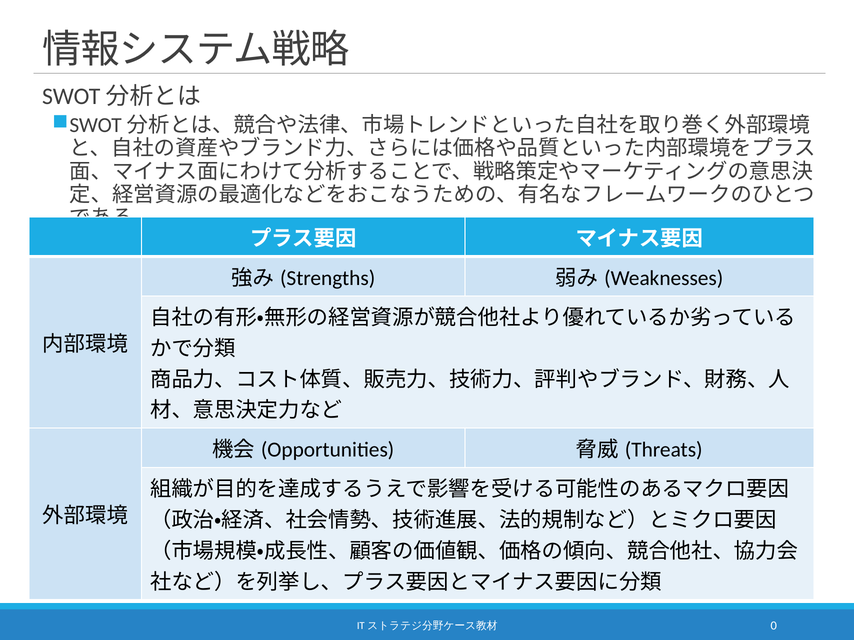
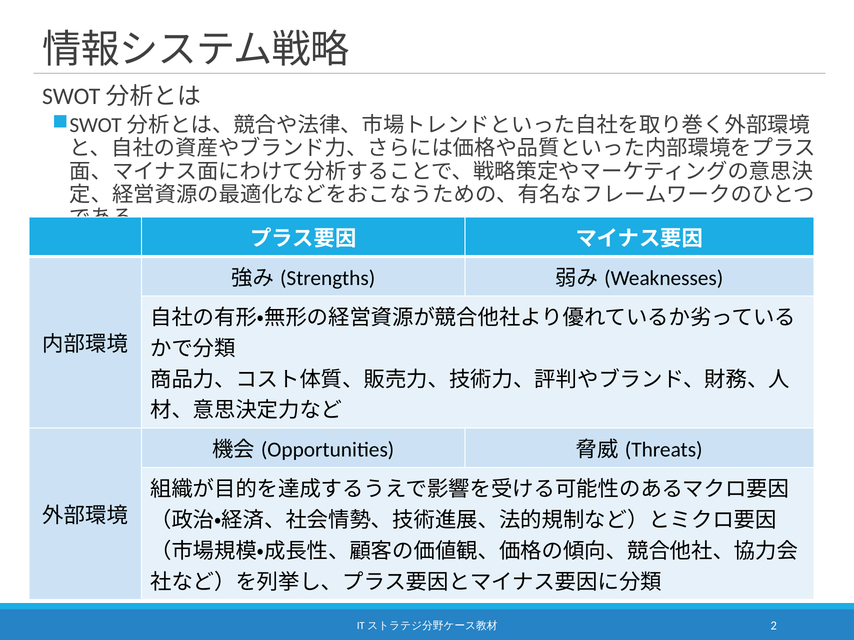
0: 0 -> 2 (774, 626)
